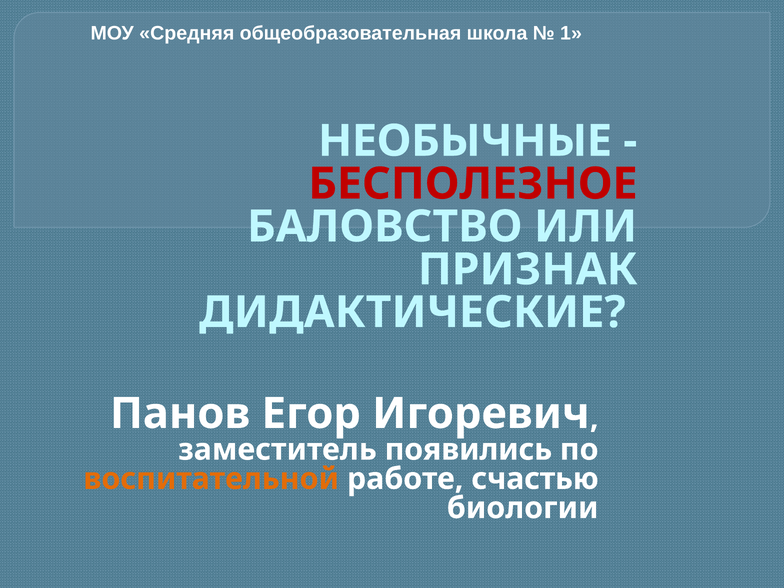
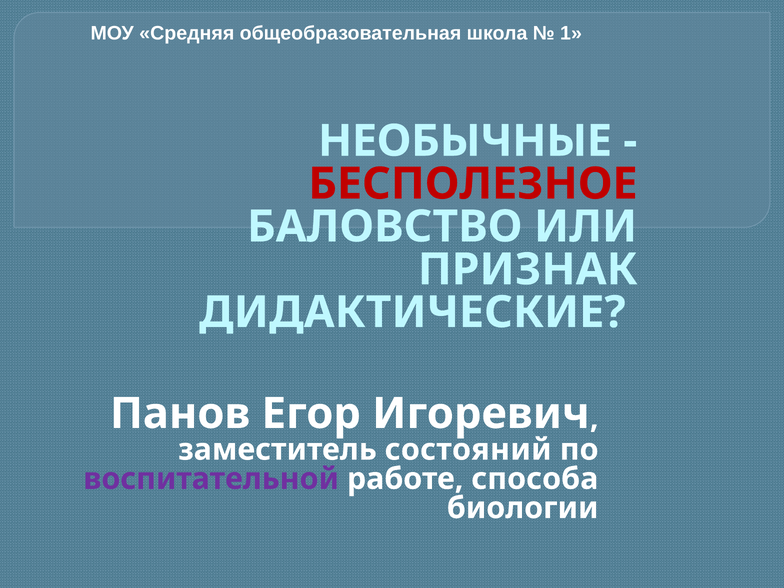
появились: появились -> состояний (468, 450)
воспитательной colour: orange -> purple (211, 479)
счастью: счастью -> способа (535, 479)
